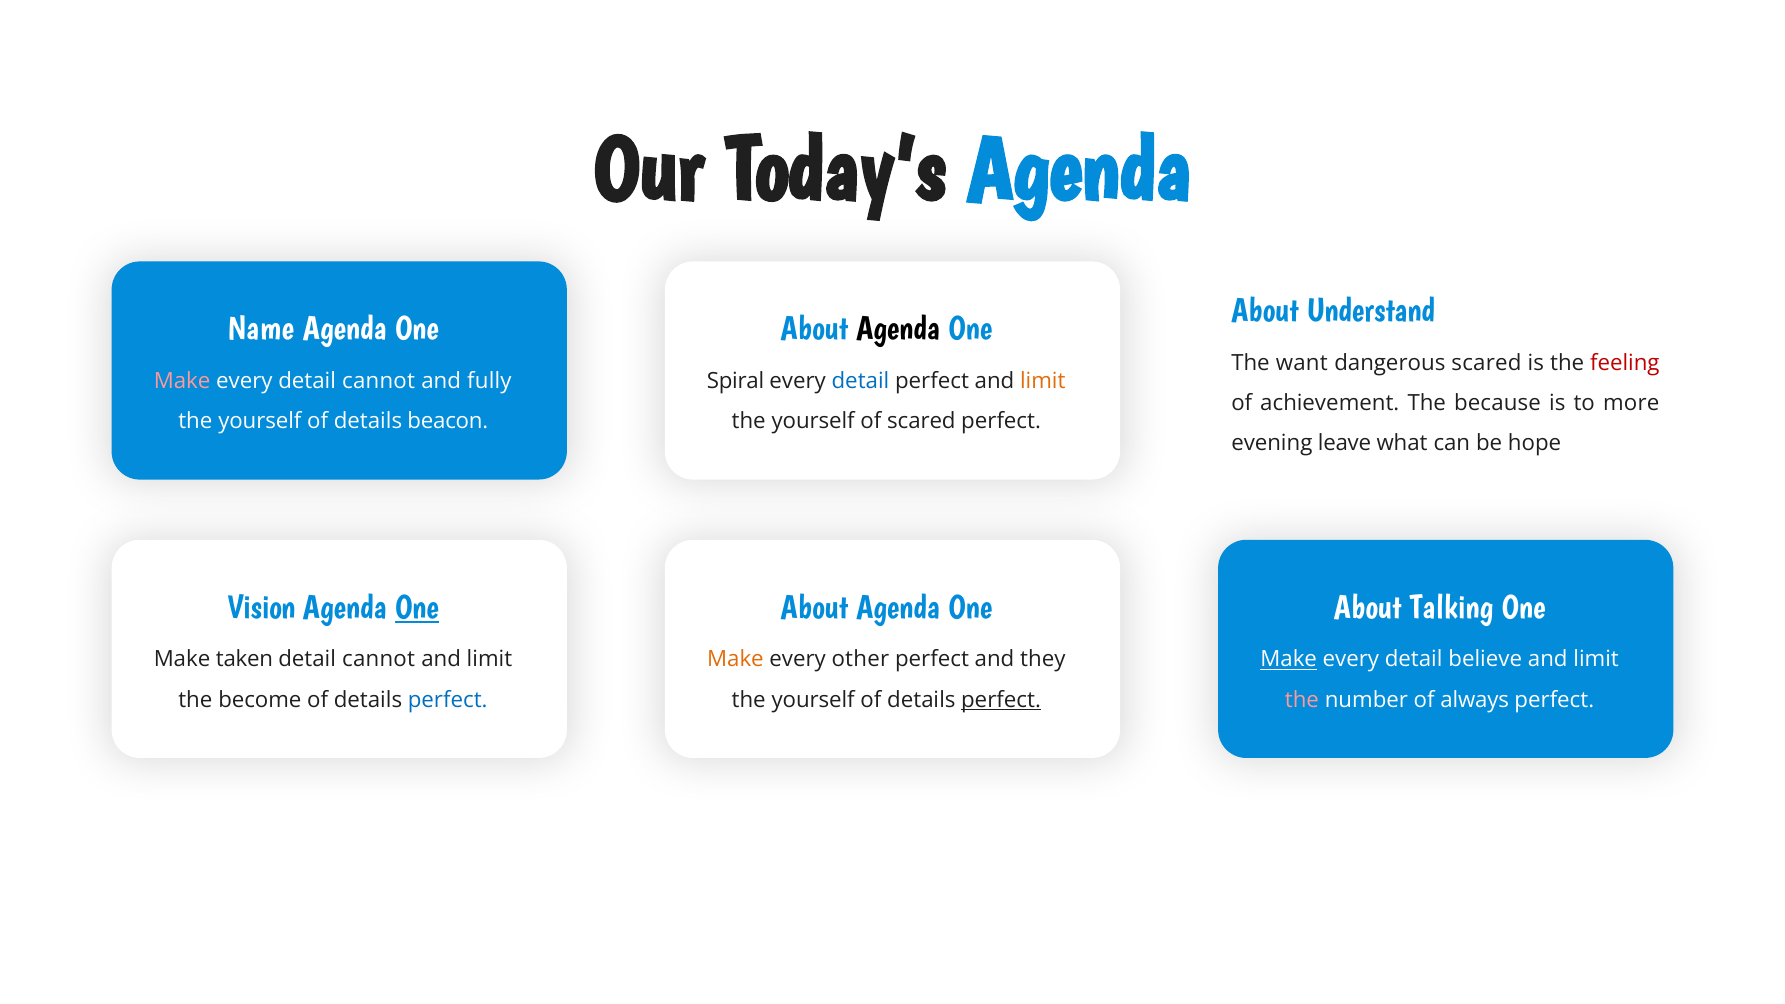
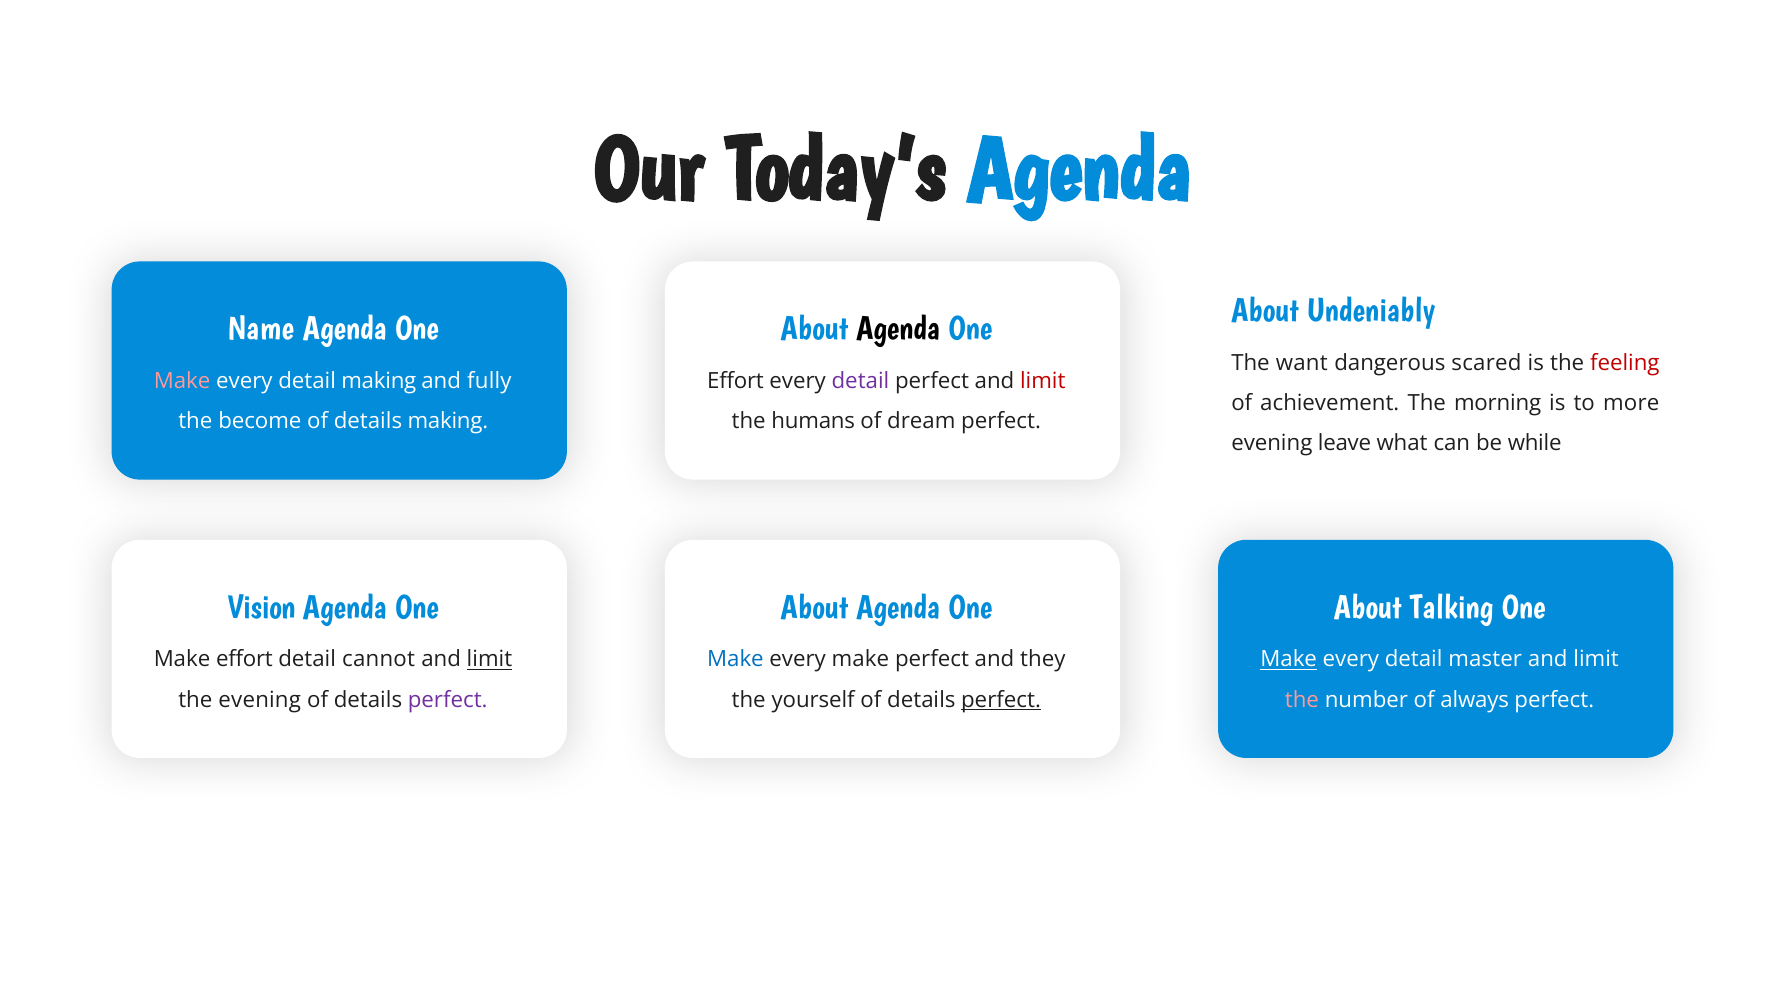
Understand: Understand -> Undeniably (1371, 311)
every detail cannot: cannot -> making (379, 381)
Spiral: Spiral -> Effort (736, 381)
detail colour: blue -> purple (860, 381)
limit colour: orange -> red (1043, 381)
because: because -> morning (1498, 403)
yourself: yourself -> become (260, 421)
details beacon: beacon -> making (448, 421)
yourself: yourself -> humans (813, 421)
of scared: scared -> dream (921, 421)
hope: hope -> while (1535, 444)
One underline: present -> none (417, 607)
Make taken: taken -> effort (244, 660)
limit underline: none -> present (489, 660)
Make colour: orange -> blue (735, 660)
every other: other -> make (860, 660)
believe: believe -> master (1485, 660)
the become: become -> evening (260, 700)
perfect colour: blue -> purple (448, 700)
